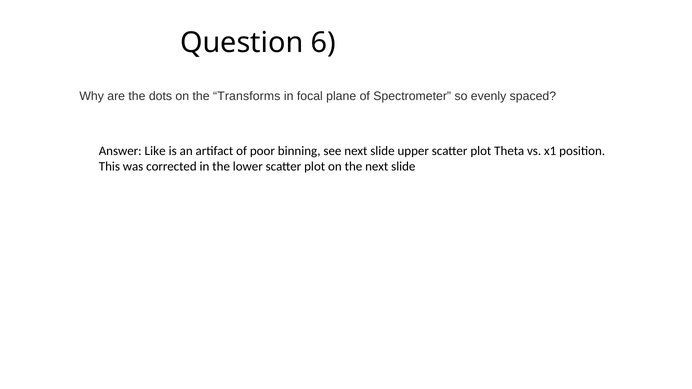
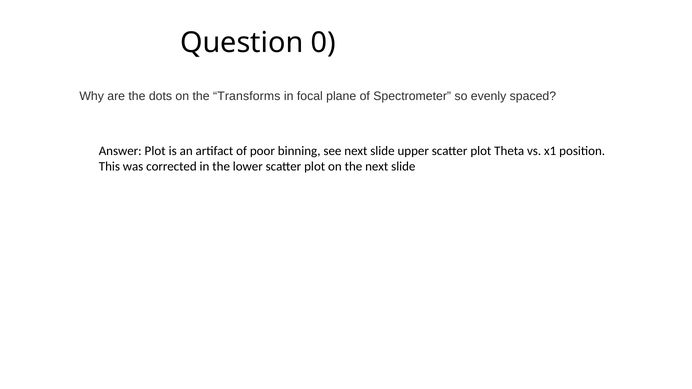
6: 6 -> 0 (323, 43)
Answer Like: Like -> Plot (155, 151)
